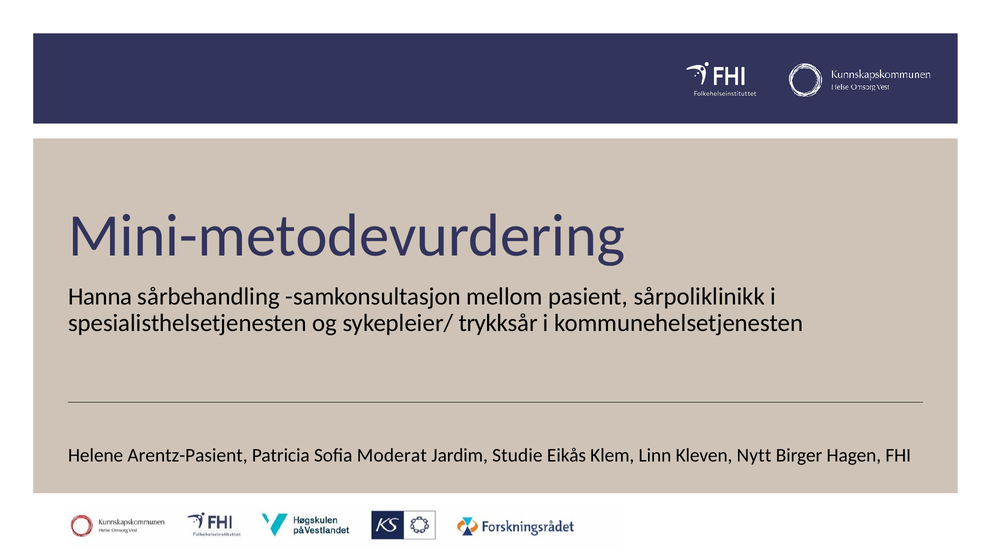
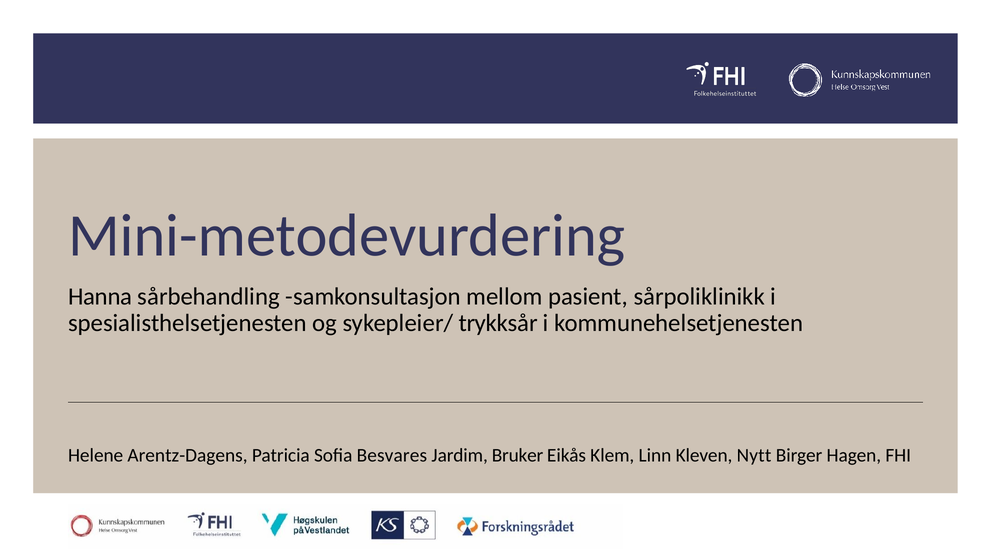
Arentz-Pasient: Arentz-Pasient -> Arentz-Dagens (188, 456)
Moderat: Moderat -> Besvares (392, 456)
Studie: Studie -> Bruker (518, 456)
